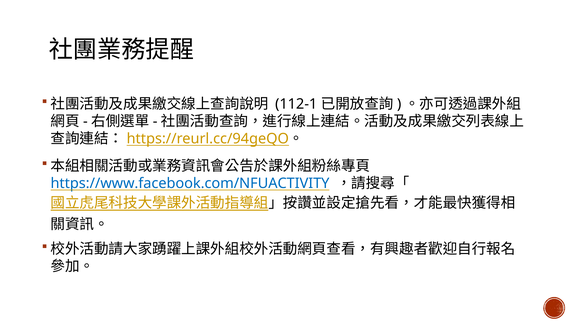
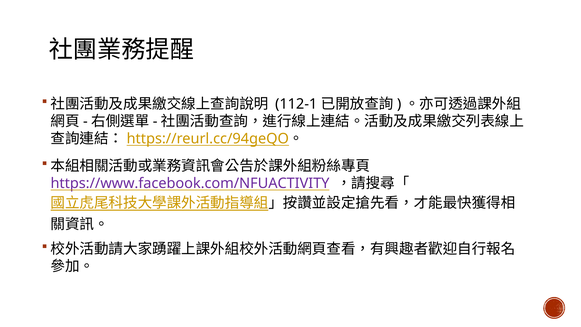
https://www.facebook.com/NFUACTIVITY colour: blue -> purple (190, 183)
